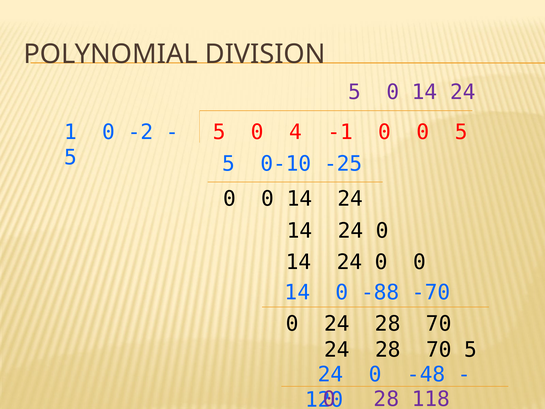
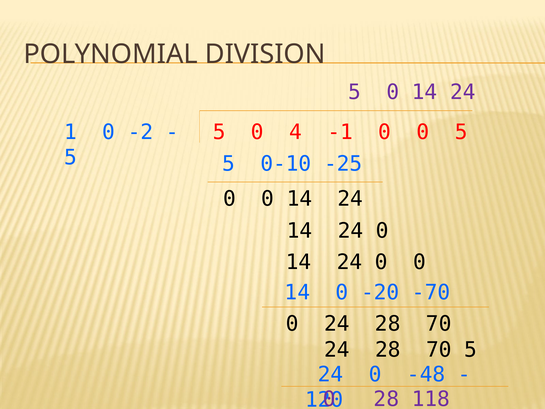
-88: -88 -> -20 (380, 292)
